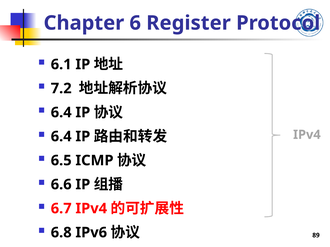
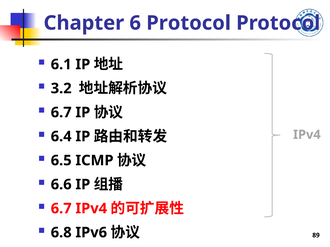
6 Register: Register -> Protocol (189, 23)
7.2: 7.2 -> 3.2 (61, 89)
6.4: 6.4 -> 6.7 (61, 113)
